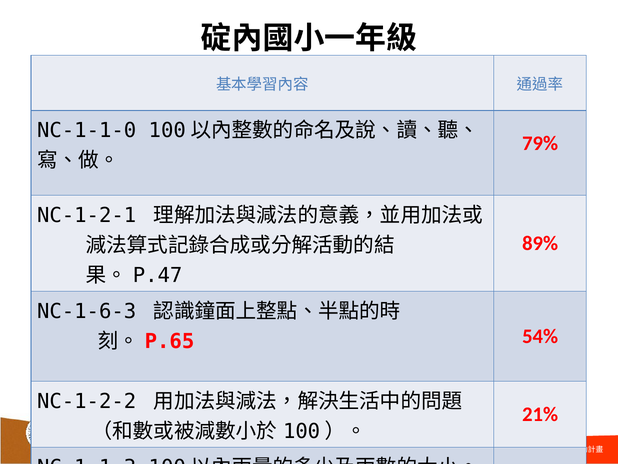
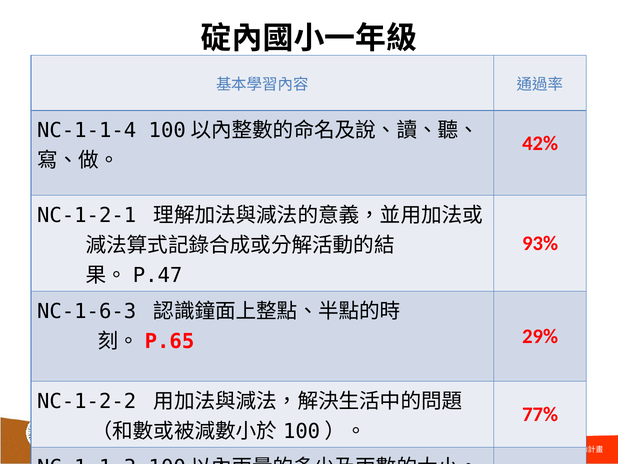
NC-1-1-0: NC-1-1-0 -> NC-1-1-4 (87, 130)
79%: 79% -> 42% (540, 143)
89%: 89% -> 93% (540, 243)
54%: 54% -> 29% (540, 336)
21%: 21% -> 77% (540, 414)
